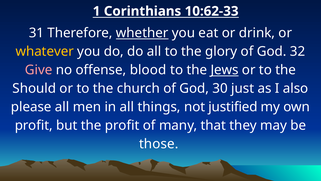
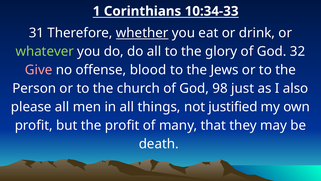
10:62-33: 10:62-33 -> 10:34-33 (212, 11)
whatever colour: yellow -> light green (45, 51)
Jews underline: present -> none (225, 70)
Should: Should -> Person (34, 88)
30: 30 -> 98 (220, 88)
those: those -> death (159, 144)
